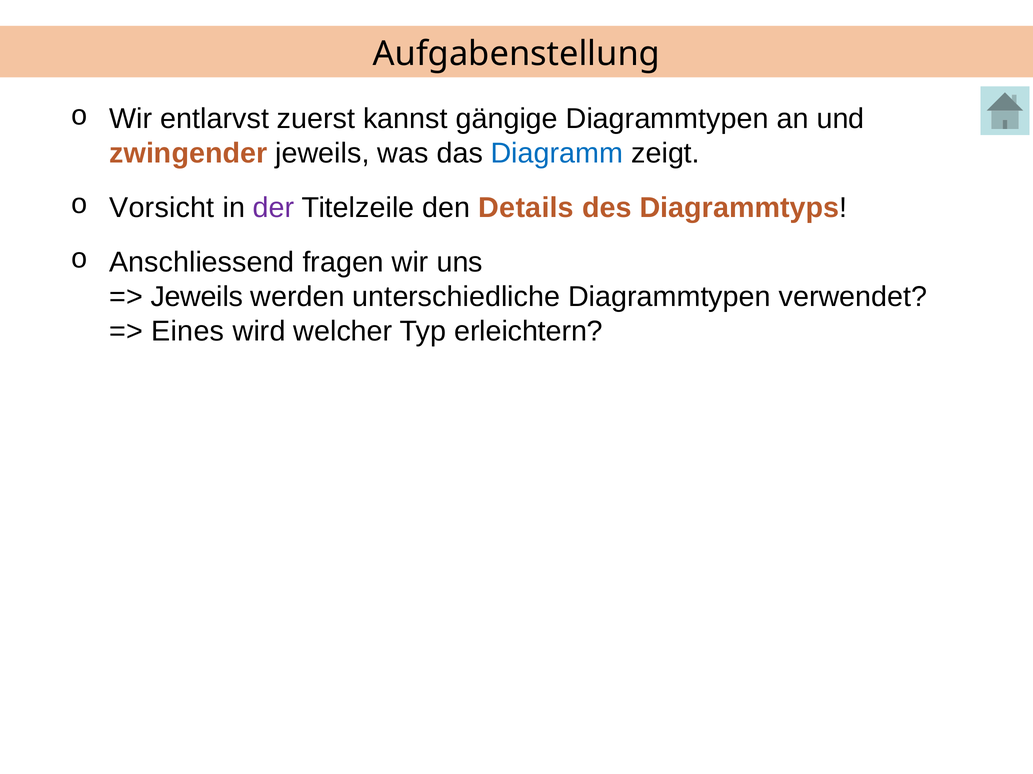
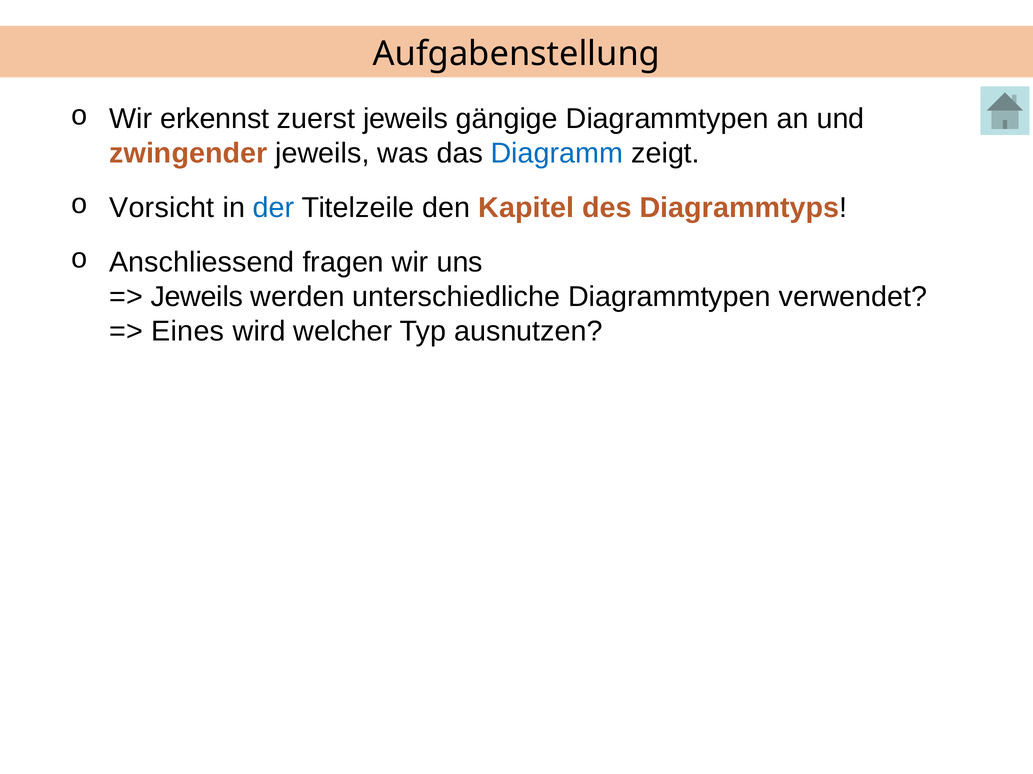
entlarvst: entlarvst -> erkennst (215, 119)
zuerst kannst: kannst -> jeweils (405, 119)
der colour: purple -> blue (274, 208)
Details: Details -> Kapitel (526, 208)
erleichtern: erleichtern -> ausnutzen (528, 331)
